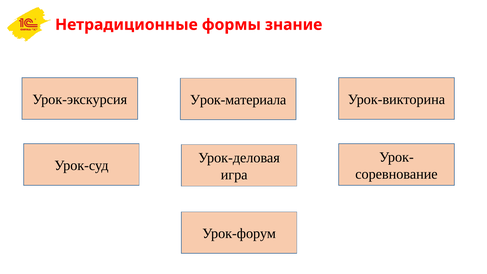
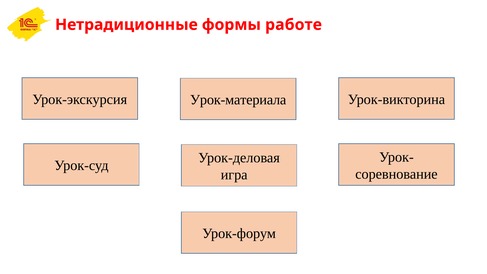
знание: знание -> работе (293, 25)
